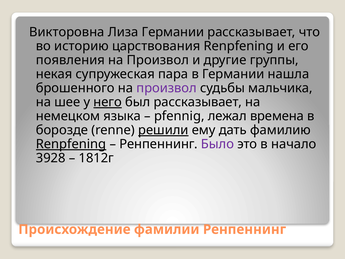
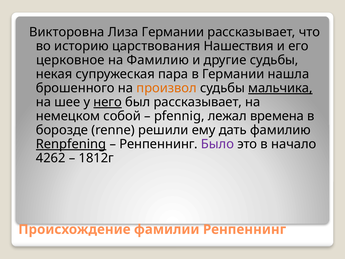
царствования Renpfening: Renpfening -> Нашествия (239, 46)
появления: появления -> церковное (70, 60)
Произвол: Произвол -> Фамилию (158, 60)
другие группы: группы -> судьбы (274, 60)
произвол colour: purple -> orange (167, 88)
мальчика underline: none -> present (280, 88)
языка: языка -> собой (122, 116)
решили underline: present -> none (163, 130)
3928: 3928 -> 4262 (51, 158)
